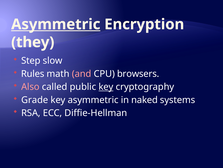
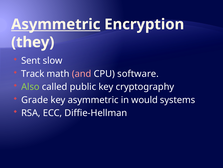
Step: Step -> Sent (31, 60)
Rules: Rules -> Track (33, 73)
browsers: browsers -> software (138, 73)
Also colour: pink -> light green (30, 87)
key underline: present -> none (106, 87)
naked: naked -> would (145, 100)
